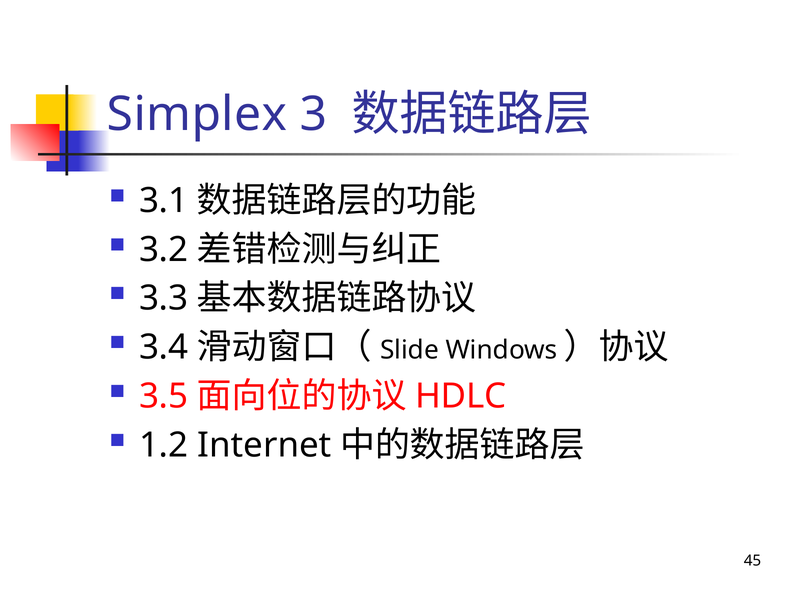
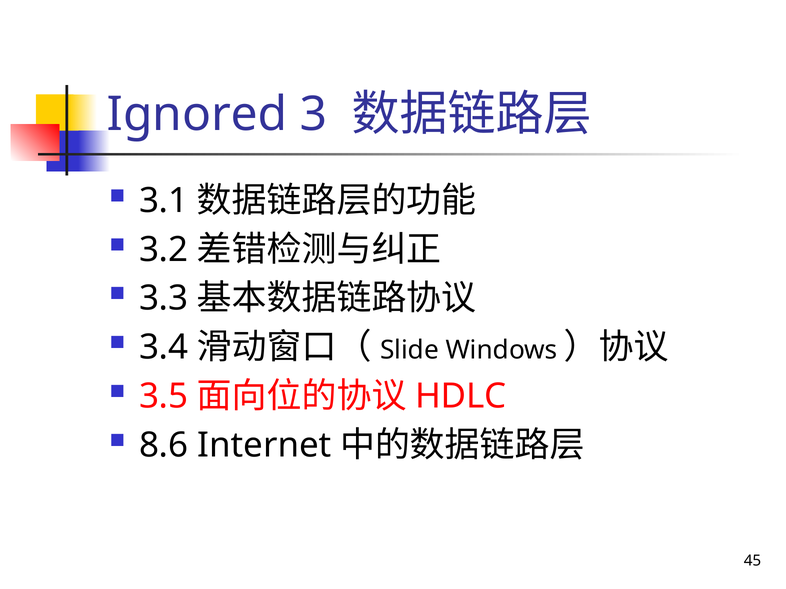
Simplex: Simplex -> Ignored (197, 115)
1.2: 1.2 -> 8.6 (164, 445)
